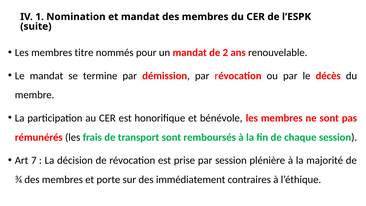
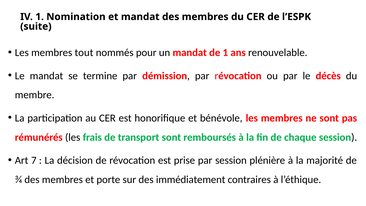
titre: titre -> tout (84, 53)
de 2: 2 -> 1 (225, 53)
